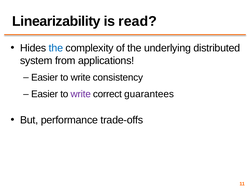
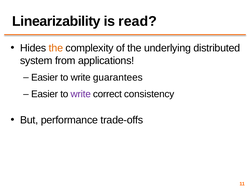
the colour: blue -> orange (56, 48)
consistency: consistency -> guarantees (118, 77)
guarantees: guarantees -> consistency (149, 94)
